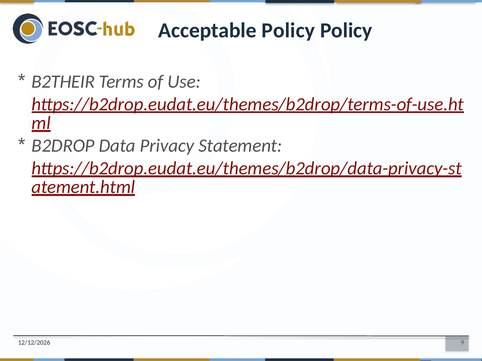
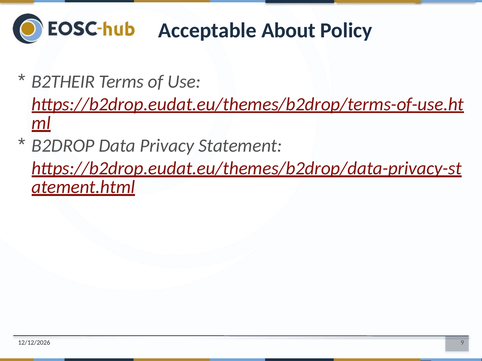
Acceptable Policy: Policy -> About (288, 30)
